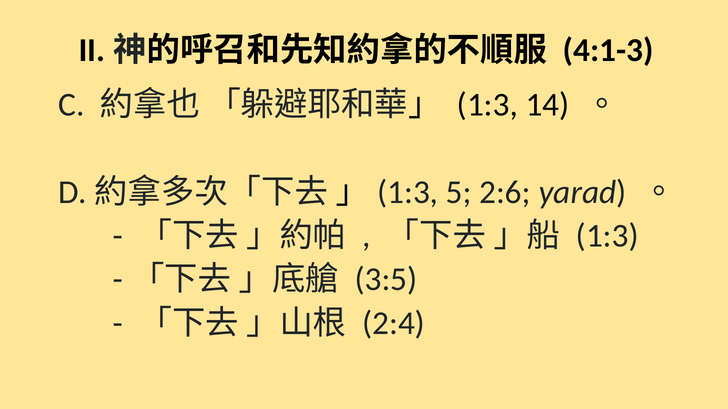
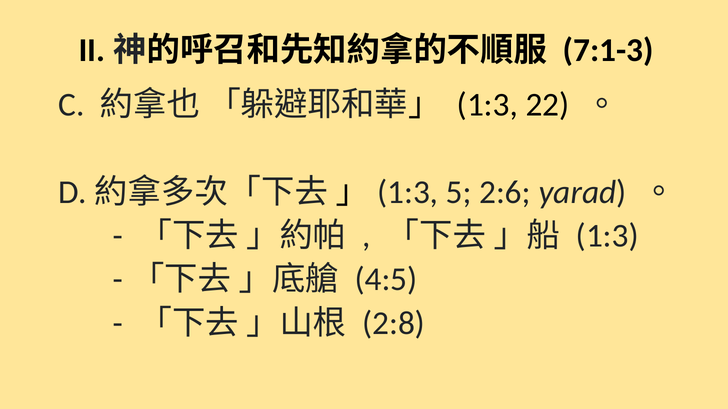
4:1-3: 4:1-3 -> 7:1-3 (608, 50)
14: 14 -> 22 (548, 105)
3:5: 3:5 -> 4:5 (386, 280)
2:4: 2:4 -> 2:8 (394, 323)
